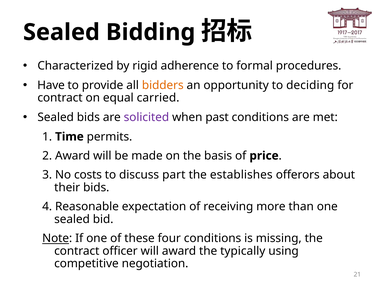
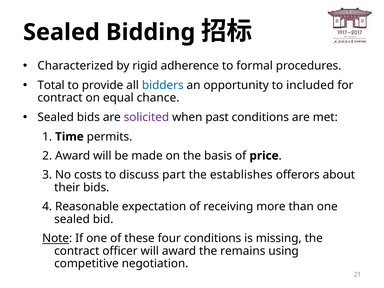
Have: Have -> Total (51, 85)
bidders colour: orange -> blue (163, 85)
deciding: deciding -> included (310, 85)
carried: carried -> chance (158, 98)
typically: typically -> remains (243, 251)
